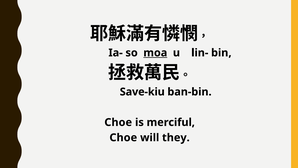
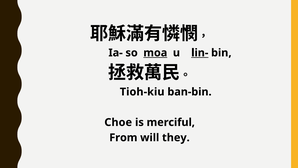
lin- underline: none -> present (200, 53)
Save-kiu: Save-kiu -> Tioh-kiu (142, 92)
Choe: Choe -> From (123, 137)
